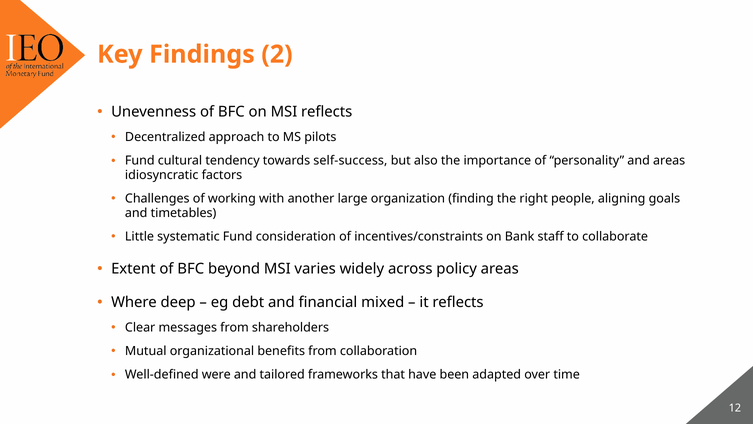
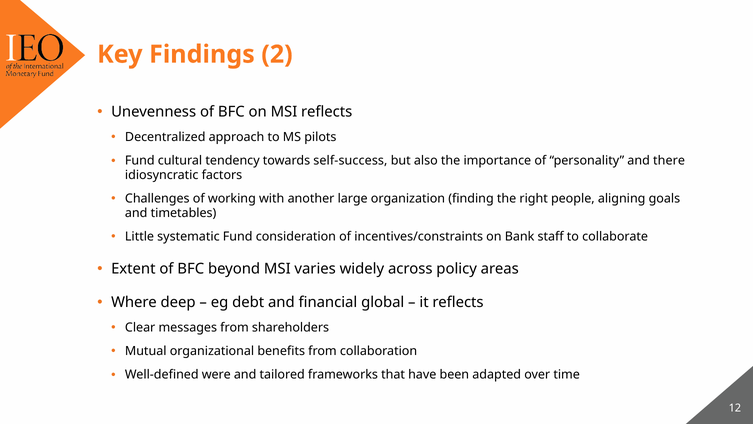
and areas: areas -> there (669, 161)
mixed: mixed -> global (383, 302)
